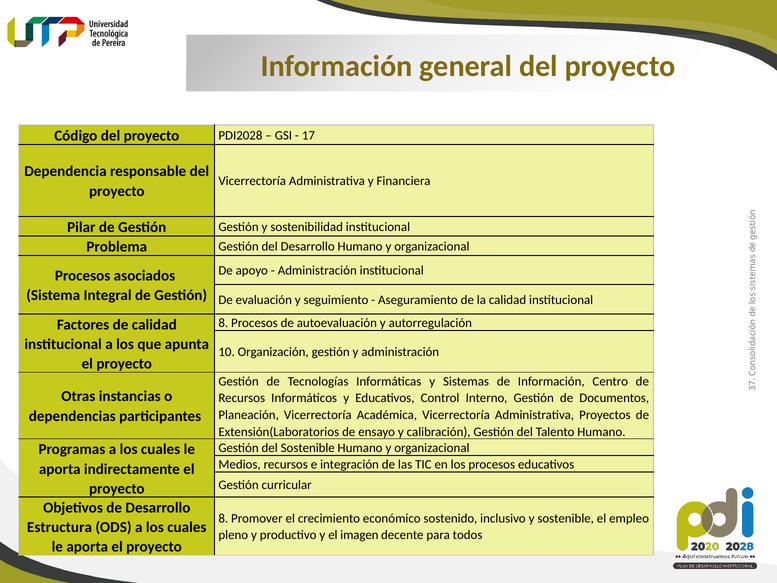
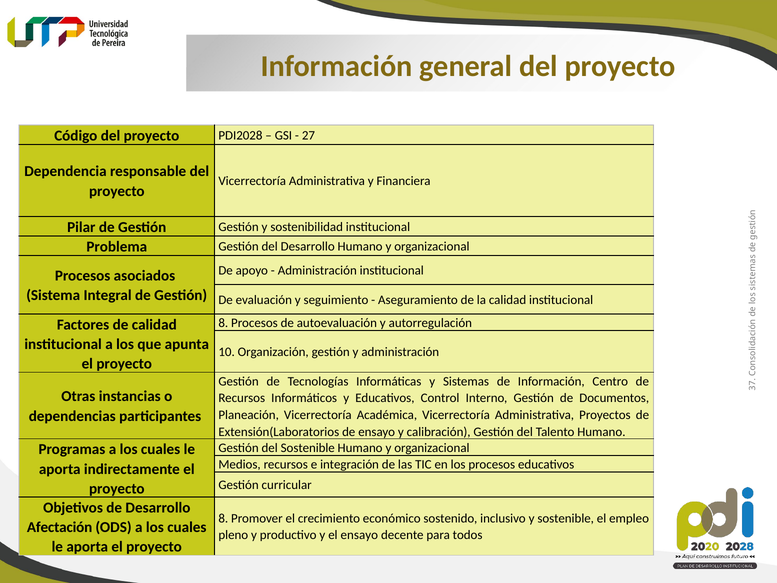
17: 17 -> 27 (308, 135)
Estructura: Estructura -> Afectación (60, 527)
el imagen: imagen -> ensayo (359, 535)
